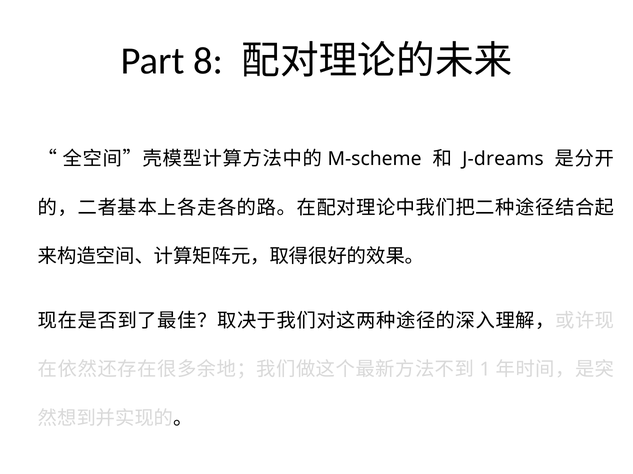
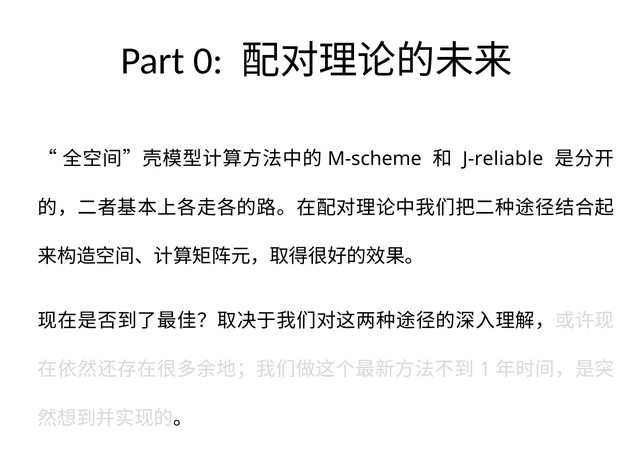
8: 8 -> 0 (208, 61)
J-dreams: J-dreams -> J-reliable (503, 159)
